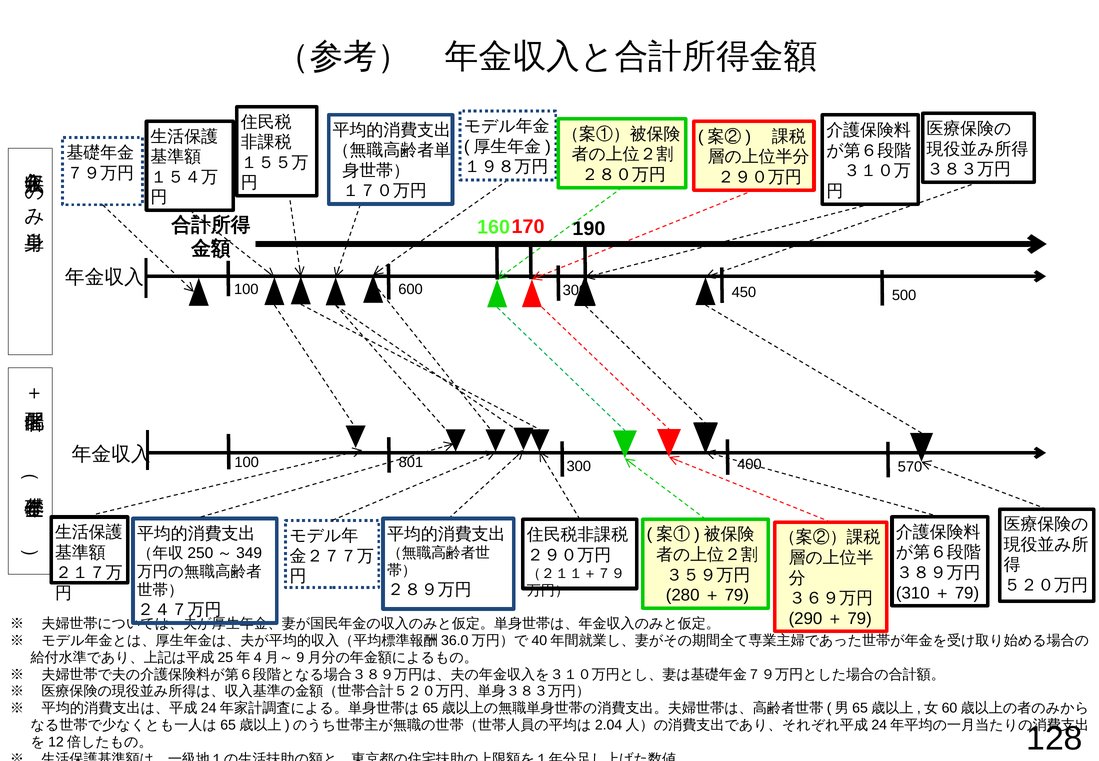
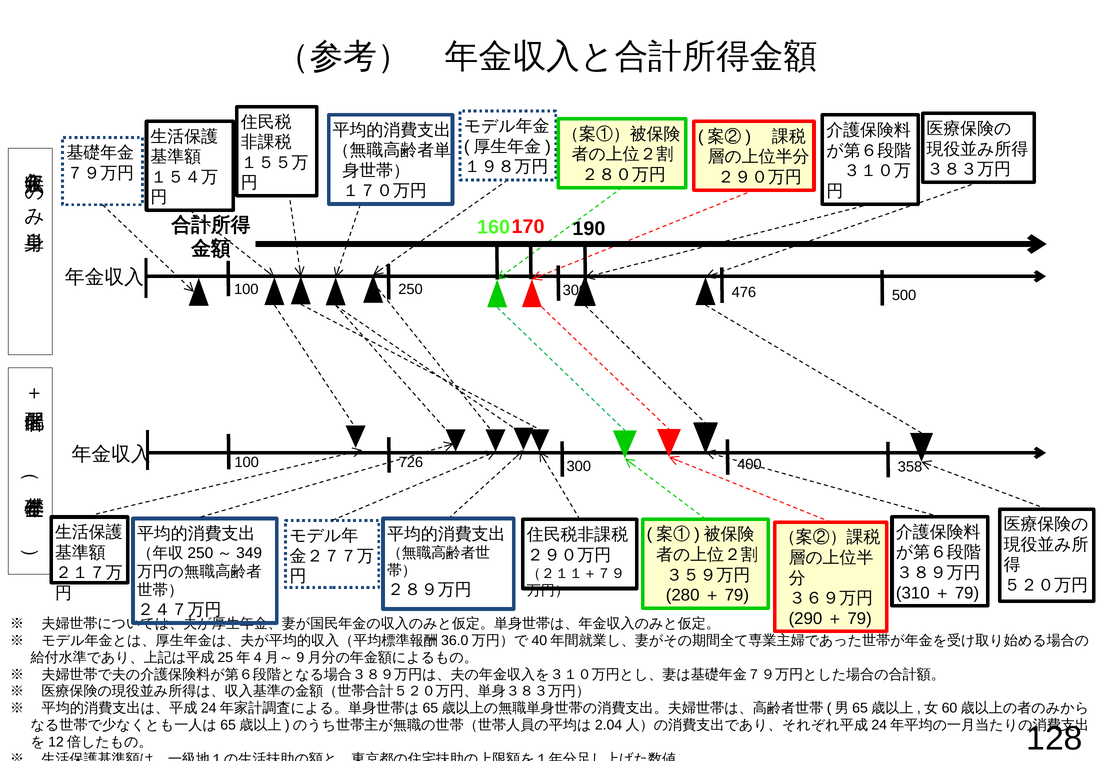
600: 600 -> 250 (411, 289)
450: 450 -> 476 (744, 292)
801: 801 -> 726 (411, 462)
570: 570 -> 358 (910, 467)
